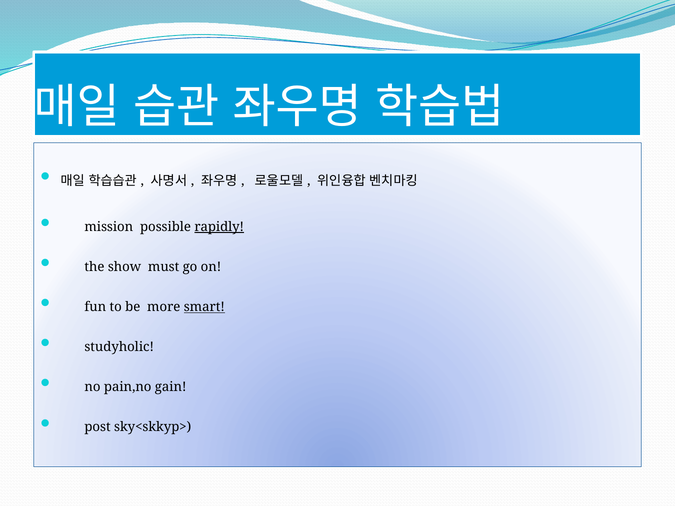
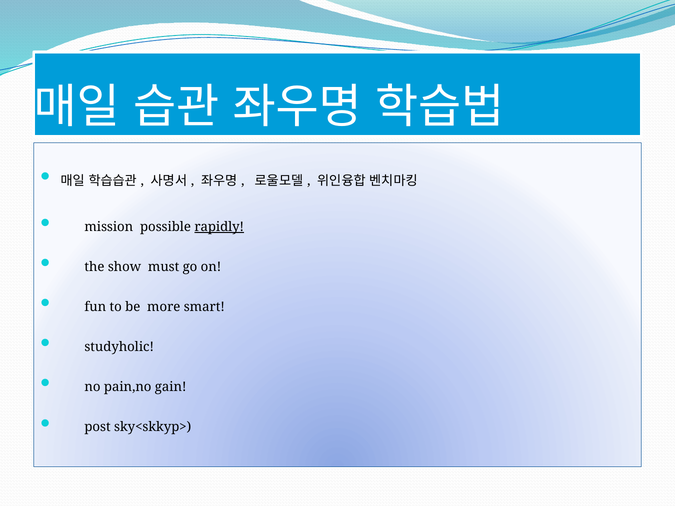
smart underline: present -> none (204, 307)
